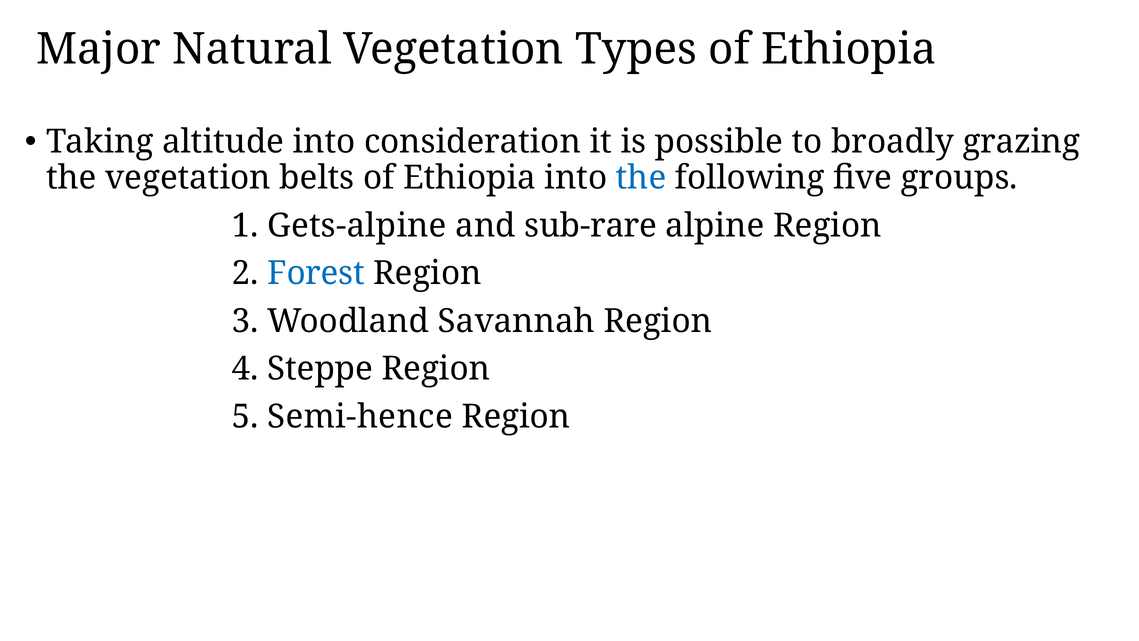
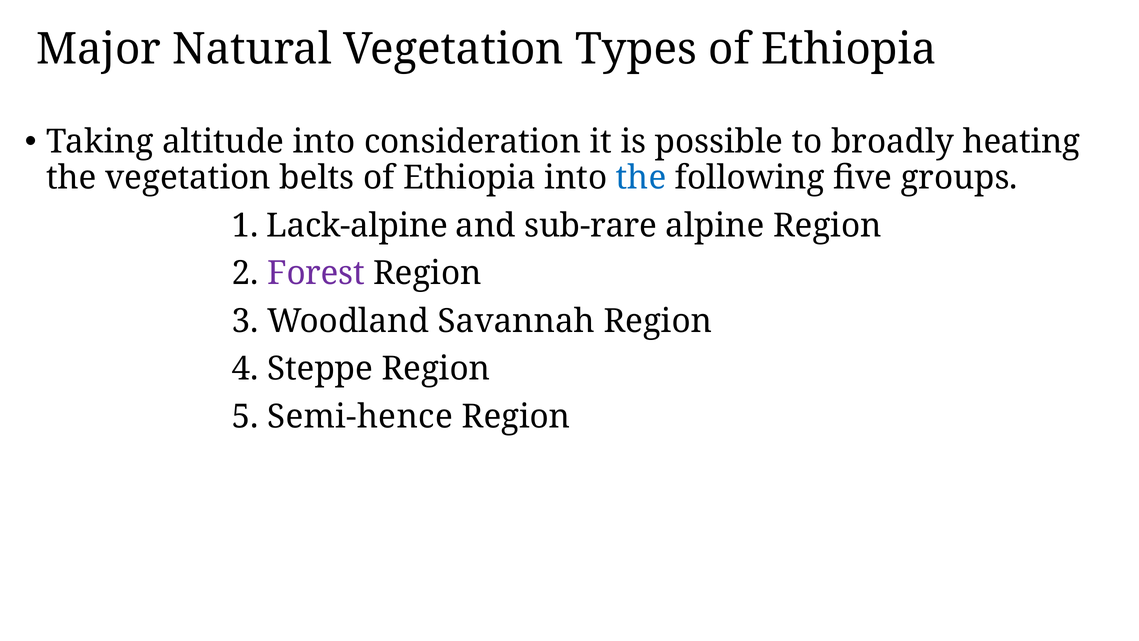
grazing: grazing -> heating (1021, 142)
Gets-alpine: Gets-alpine -> Lack-alpine (357, 225)
Forest colour: blue -> purple (316, 273)
